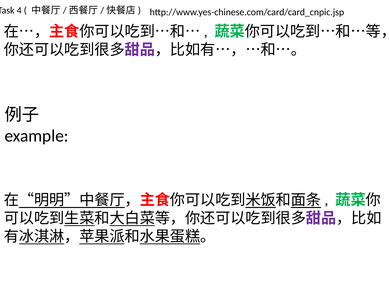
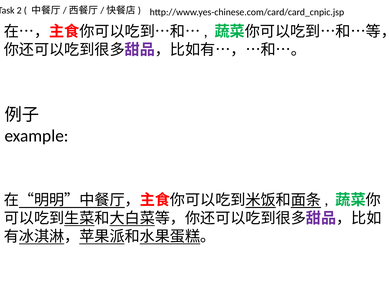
4: 4 -> 2 (19, 11)
